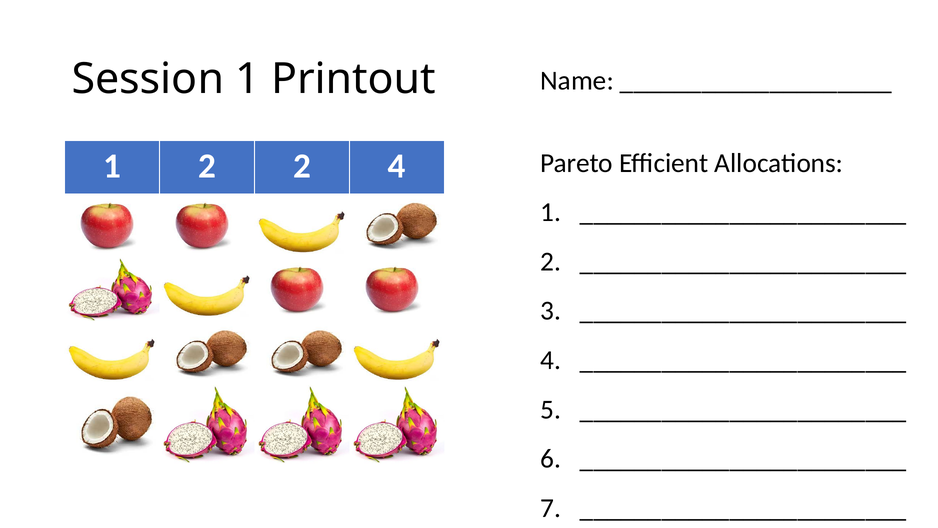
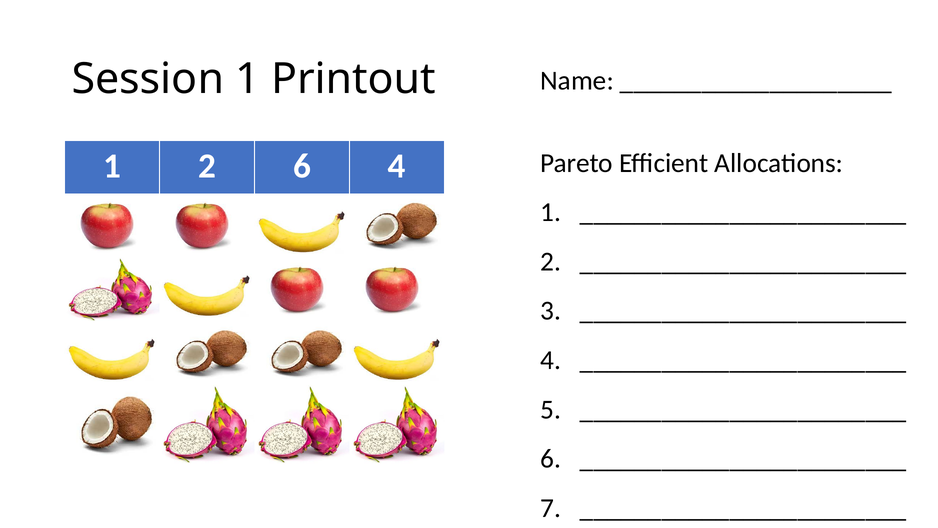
2 2: 2 -> 6 (302, 166)
